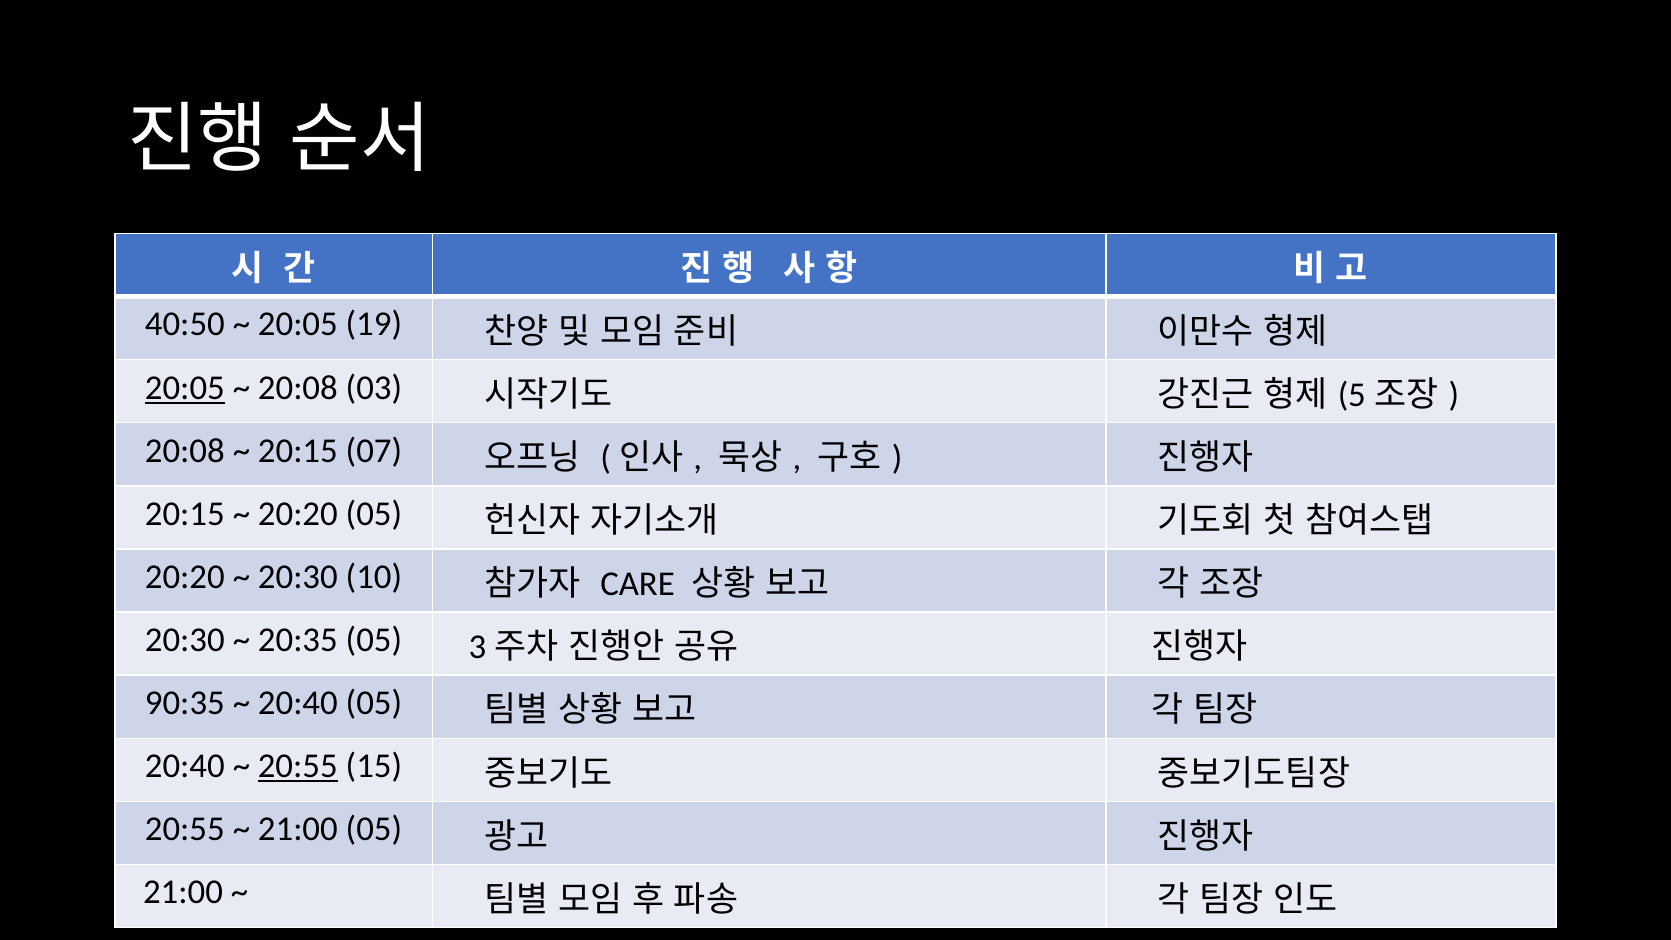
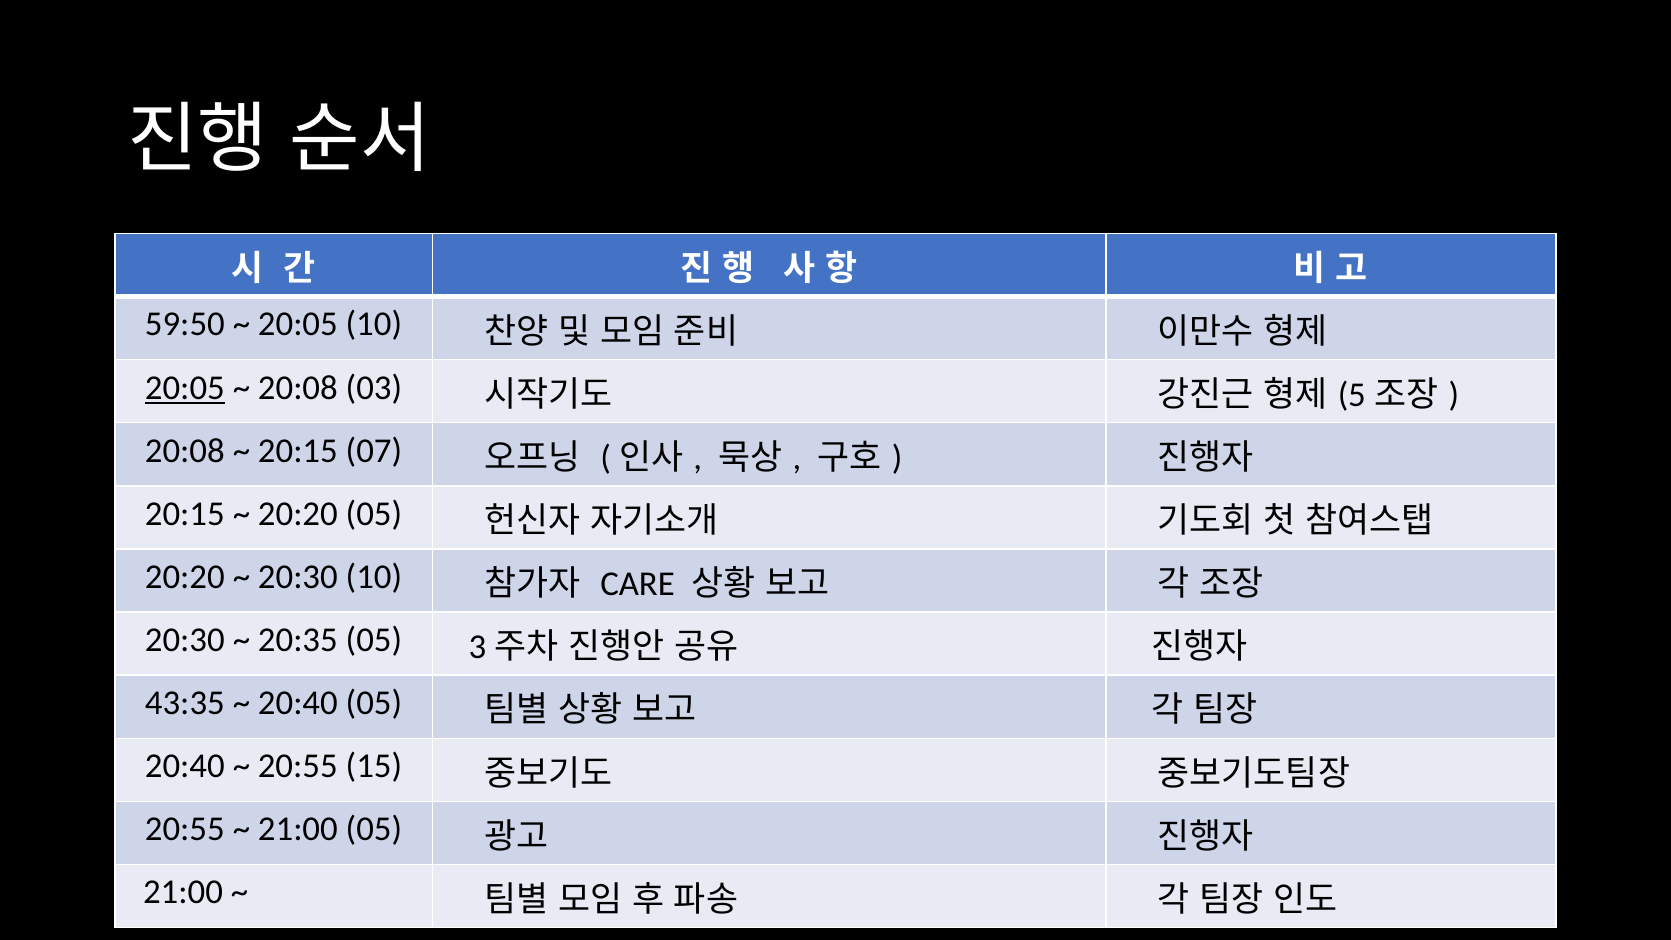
40:50: 40:50 -> 59:50 (185, 324)
20:05 19: 19 -> 10 (374, 324)
90:35: 90:35 -> 43:35 (185, 703)
20:55 underline: present -> none (298, 766)
